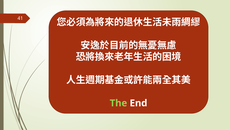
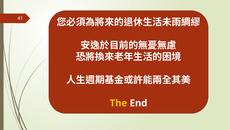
The colour: light green -> yellow (118, 103)
